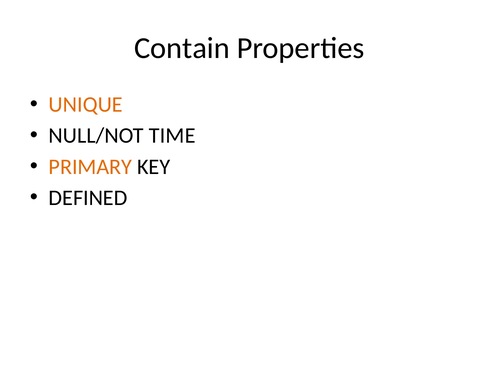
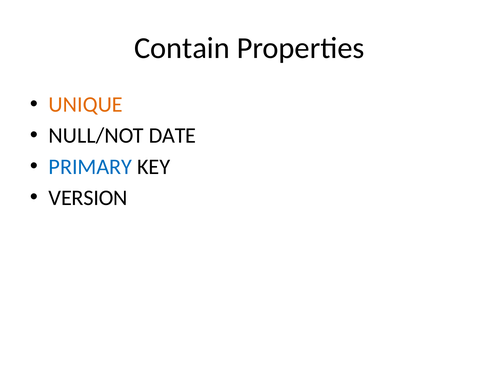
TIME: TIME -> DATE (172, 136)
PRIMARY colour: orange -> blue (90, 167)
DEFINED: DEFINED -> VERSION (88, 198)
